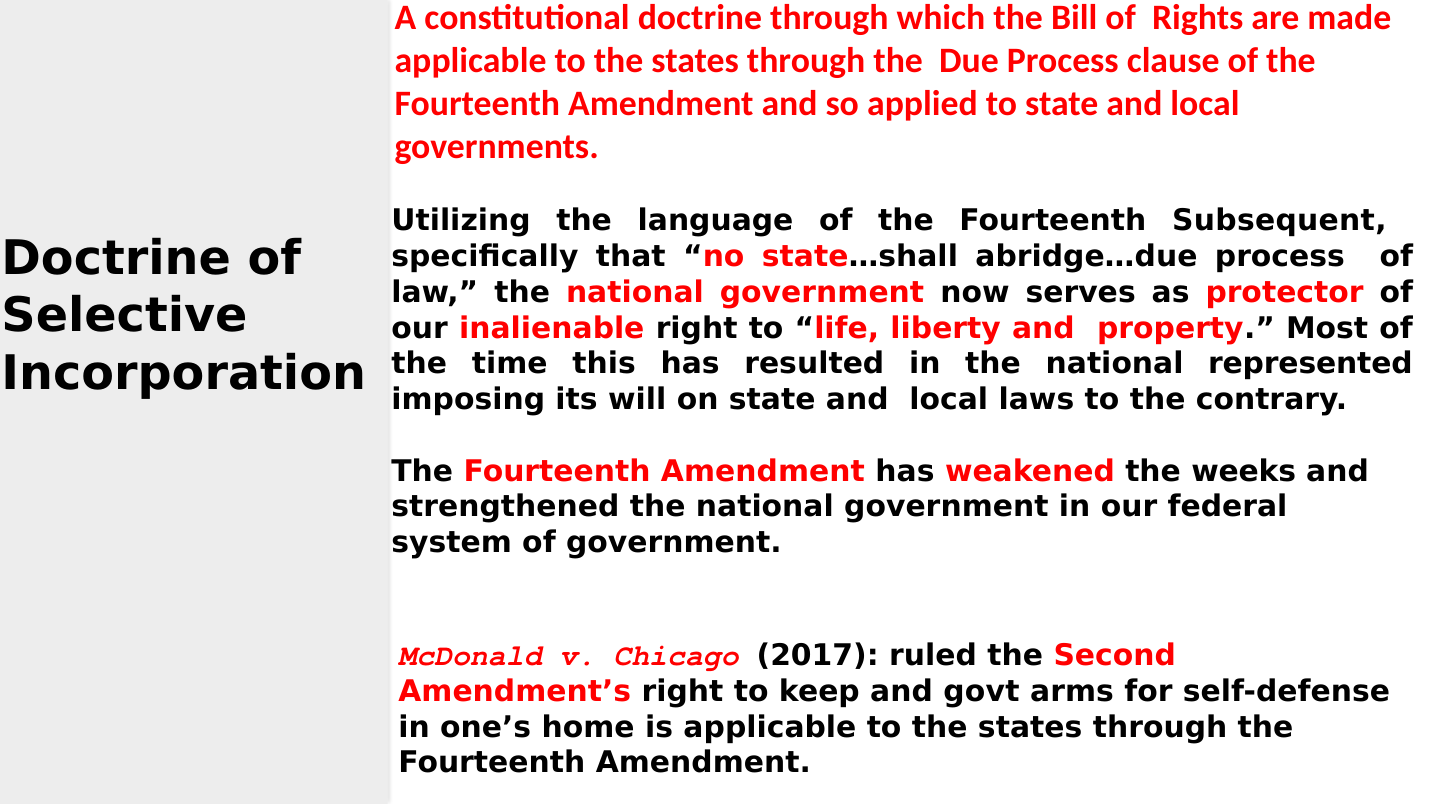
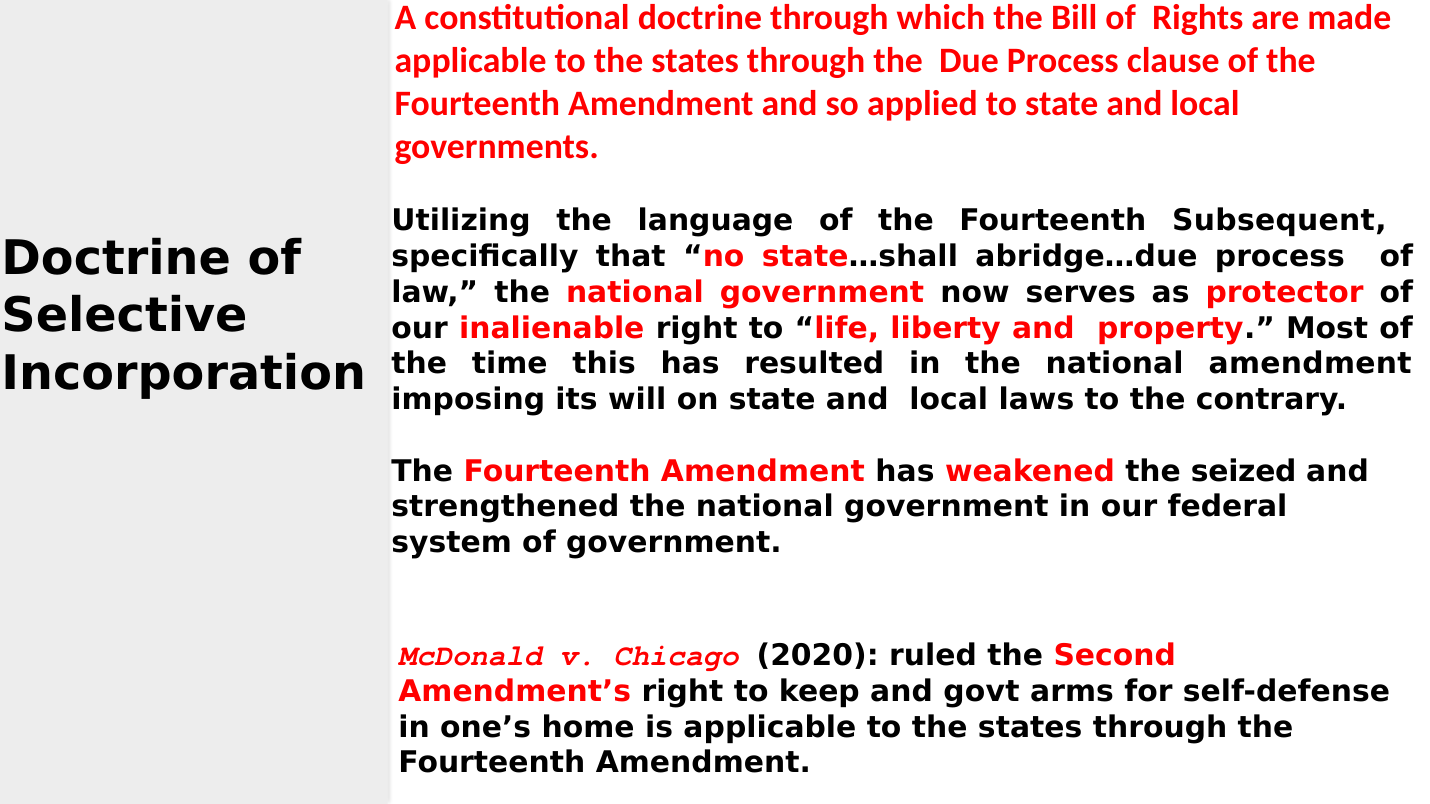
national represented: represented -> amendment (1310, 364)
weeks: weeks -> seized (1244, 472)
2017: 2017 -> 2020 (818, 656)
